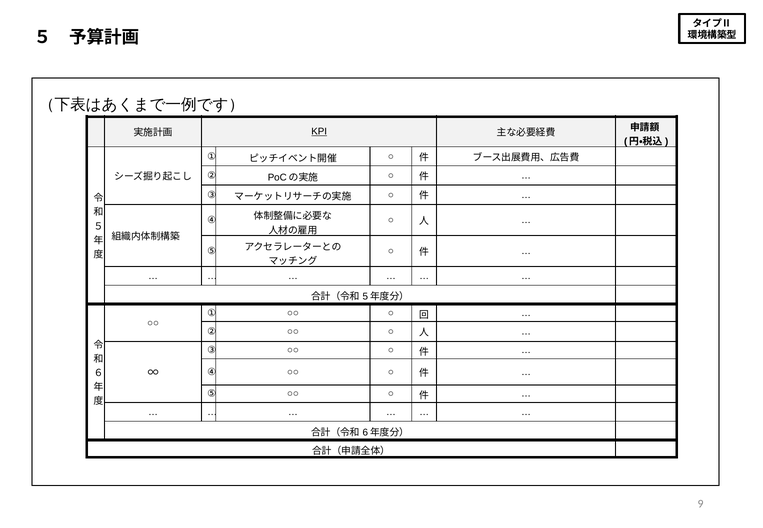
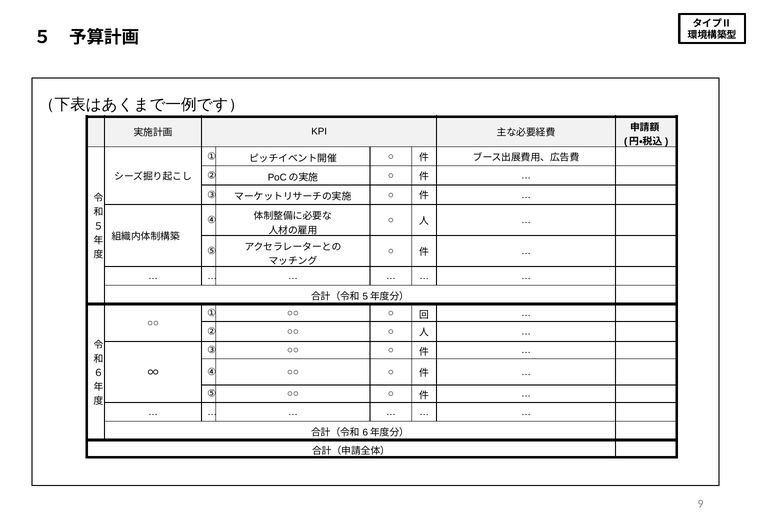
KPI underline: present -> none (319, 132)
